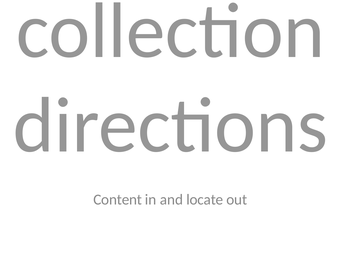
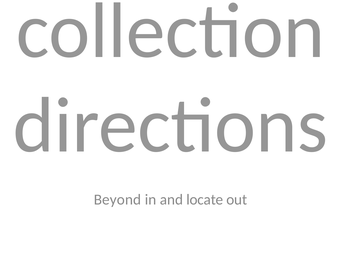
Content: Content -> Beyond (117, 199)
